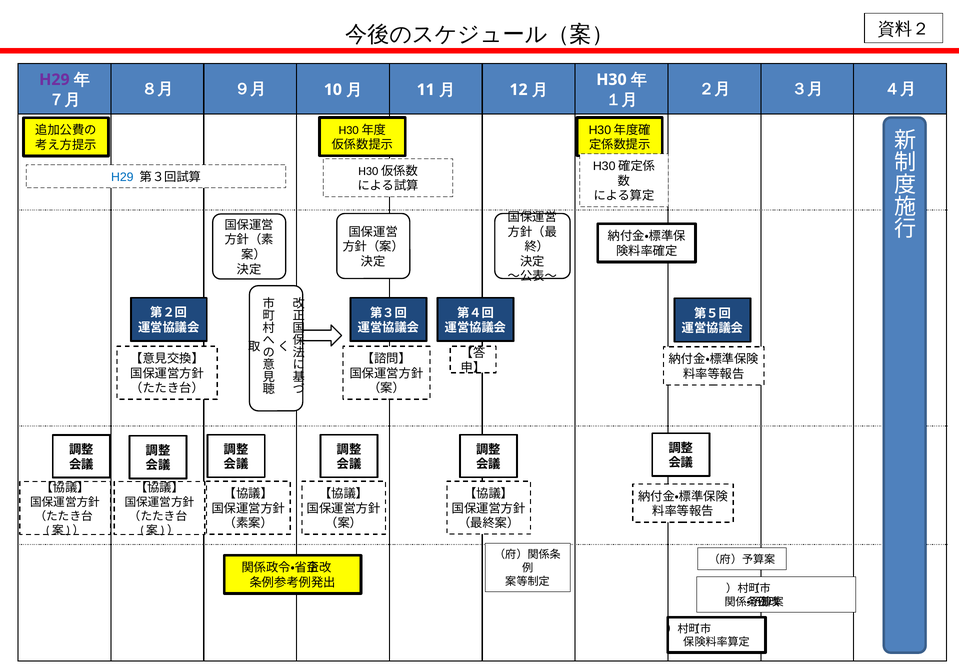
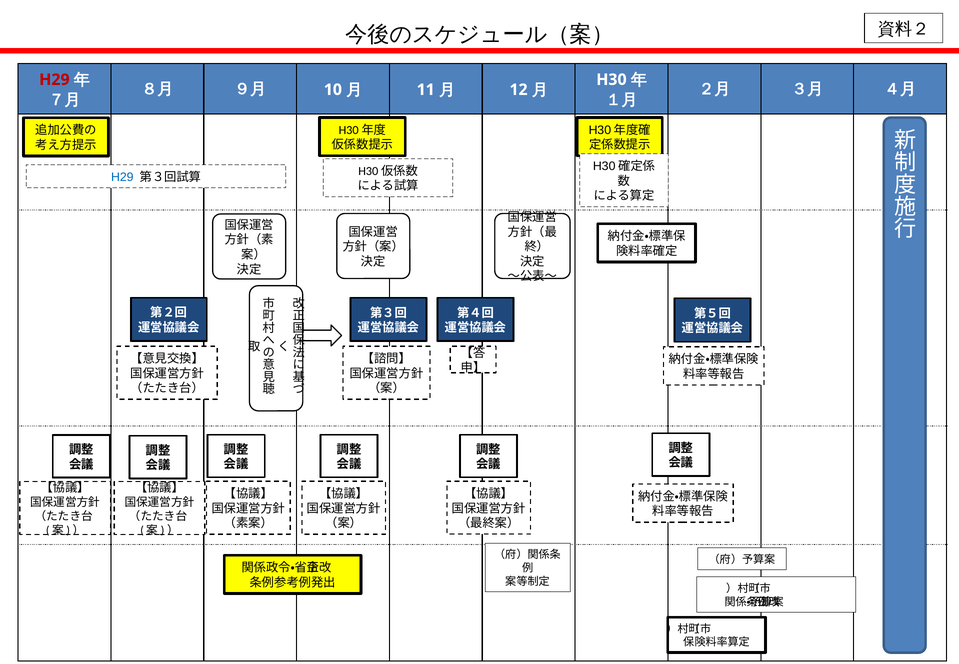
H29 colour: purple -> red (54, 80)
